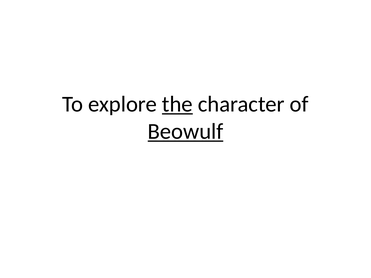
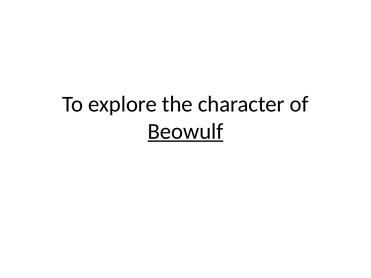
the underline: present -> none (177, 104)
